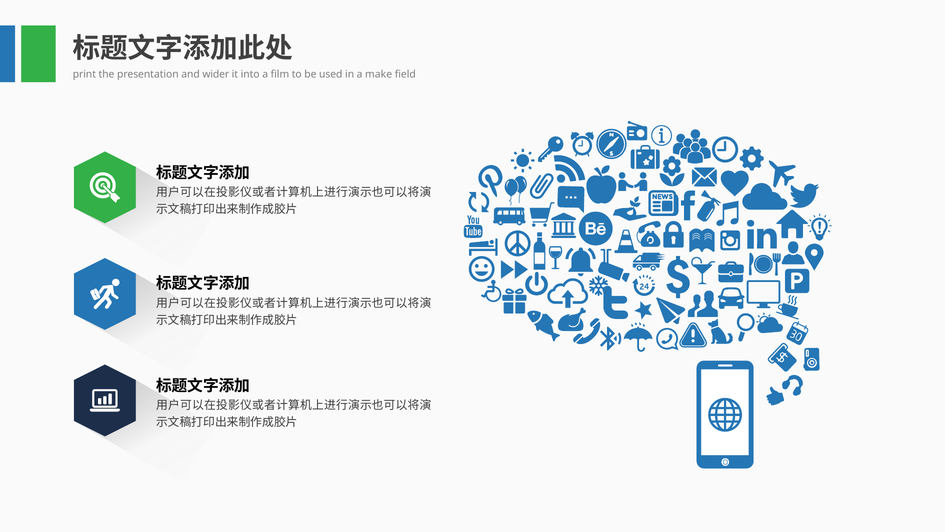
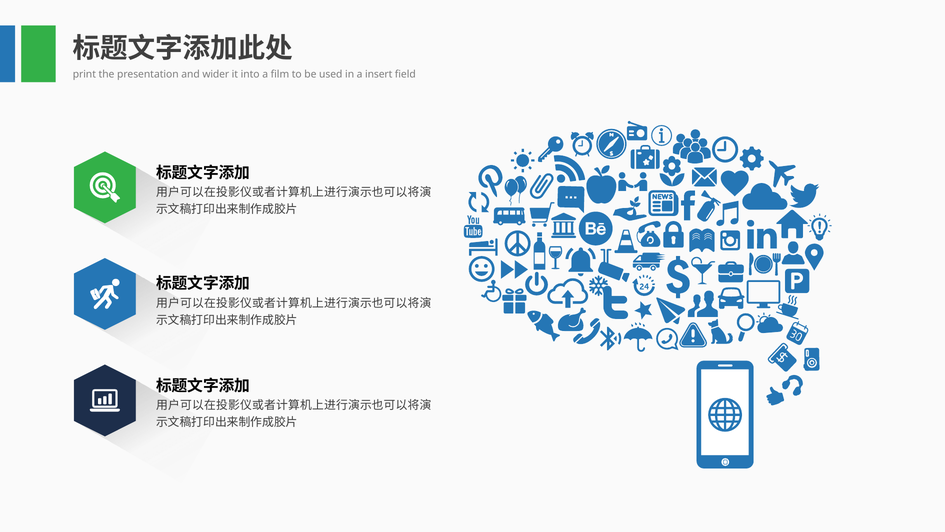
make: make -> insert (379, 74)
